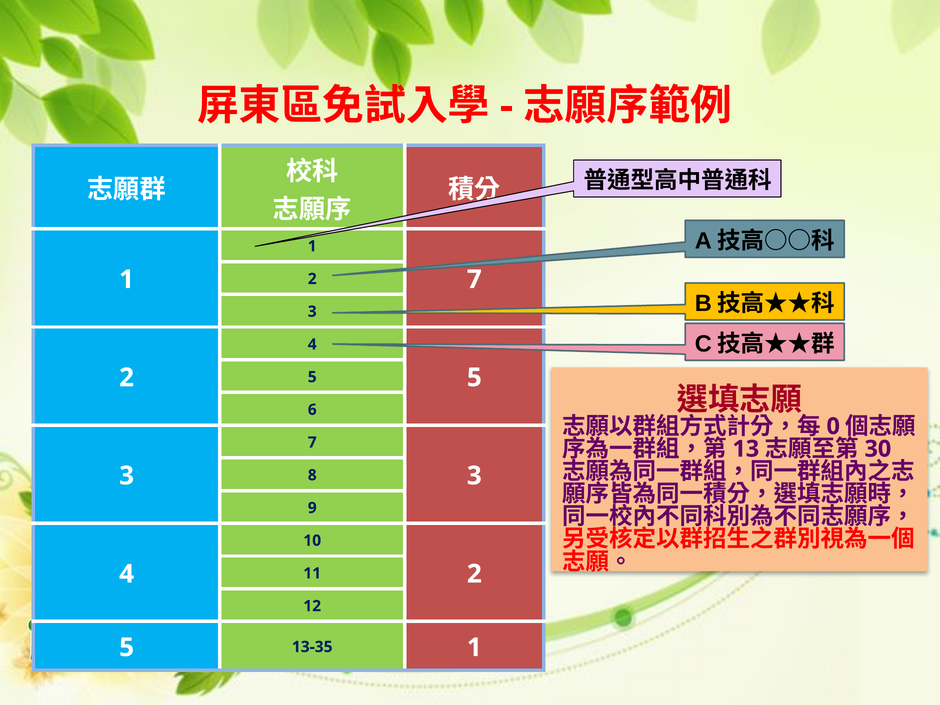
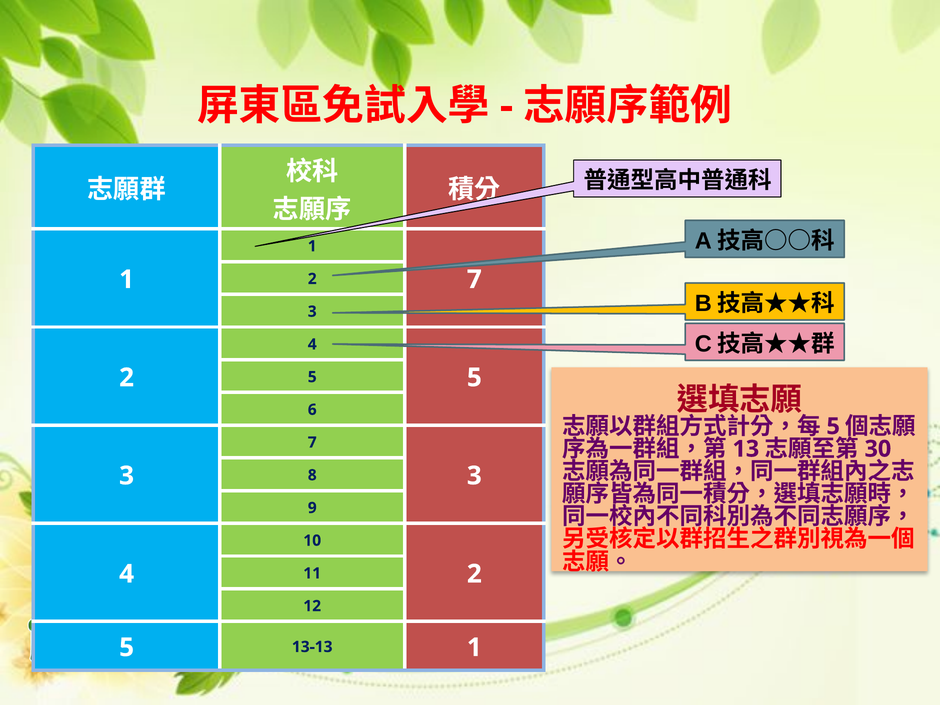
0: 0 -> 5 (833, 426)
13-35: 13-35 -> 13-13 (312, 647)
